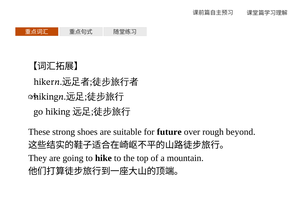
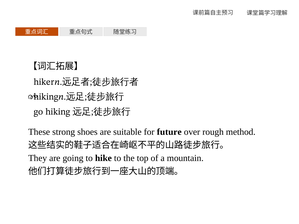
beyond: beyond -> method (241, 132)
